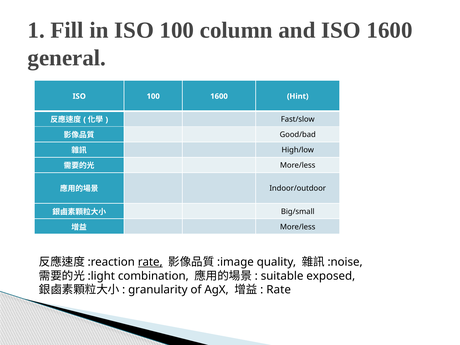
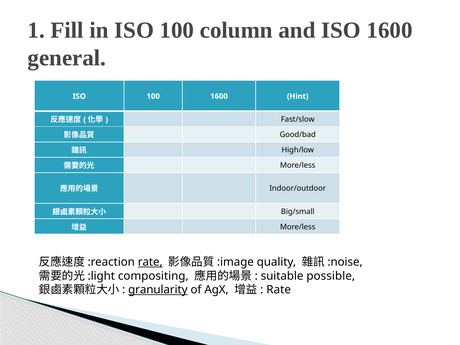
combination: combination -> compositing (153, 276)
exposed: exposed -> possible (331, 276)
granularity underline: none -> present (158, 290)
